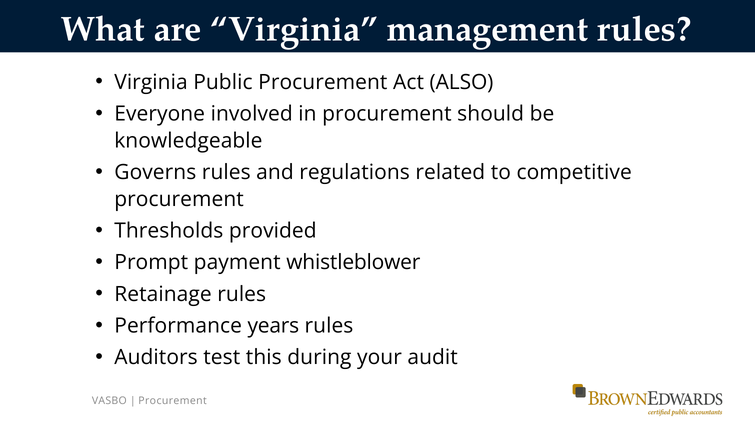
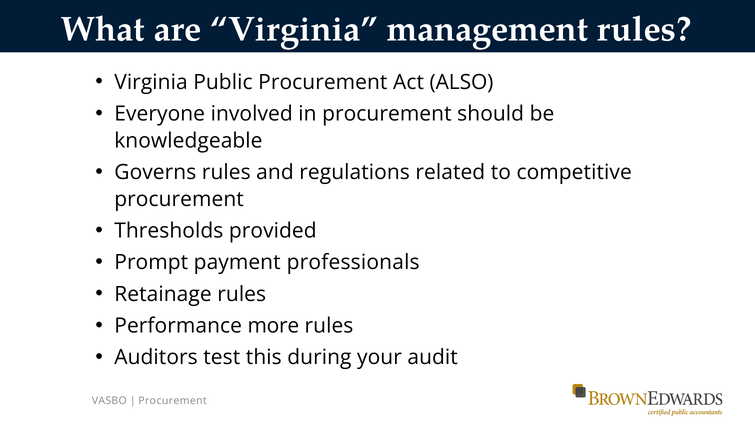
whistleblower: whistleblower -> professionals (353, 262)
years: years -> more (273, 326)
